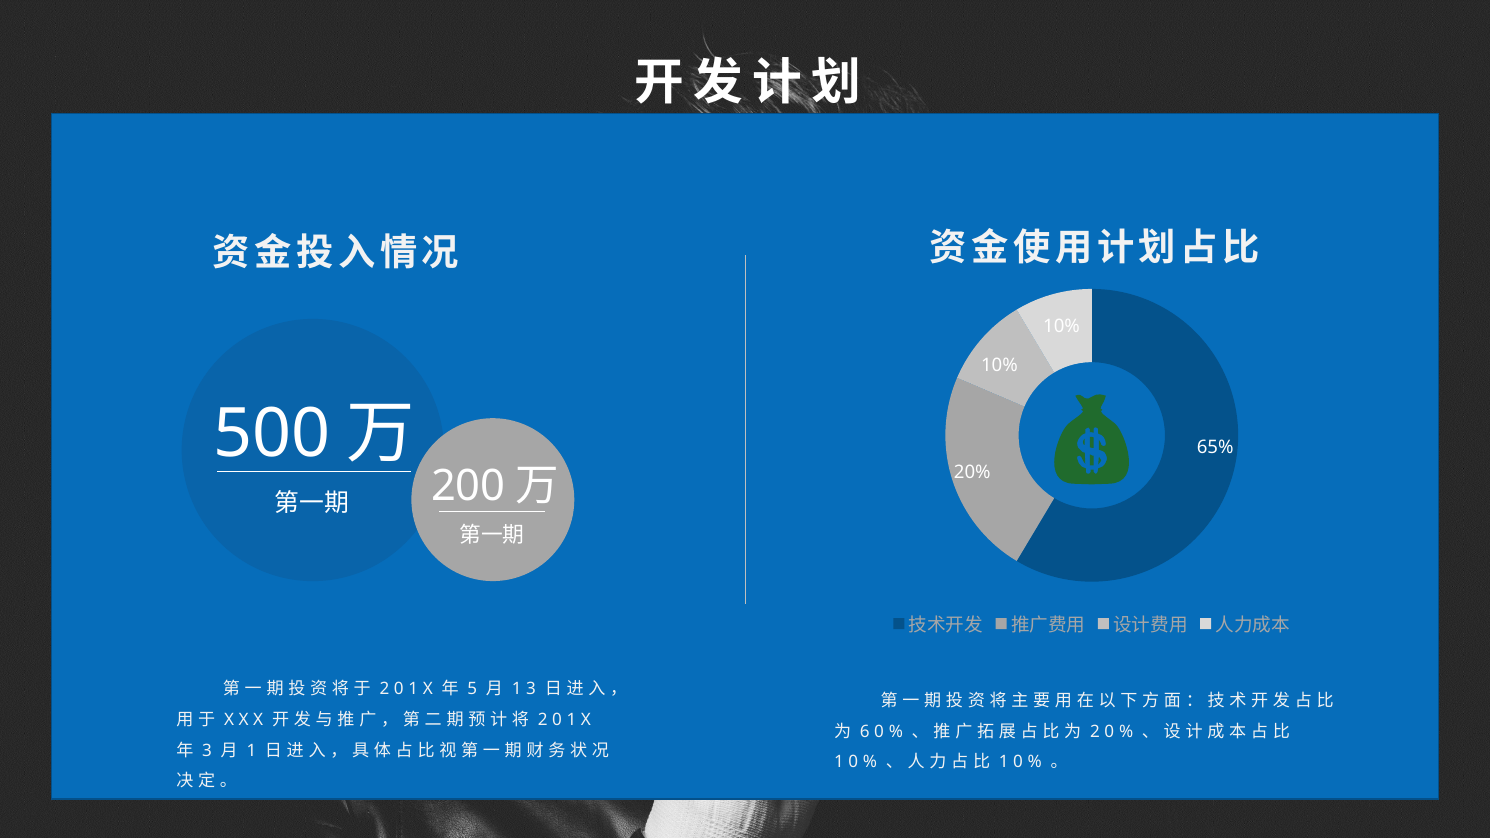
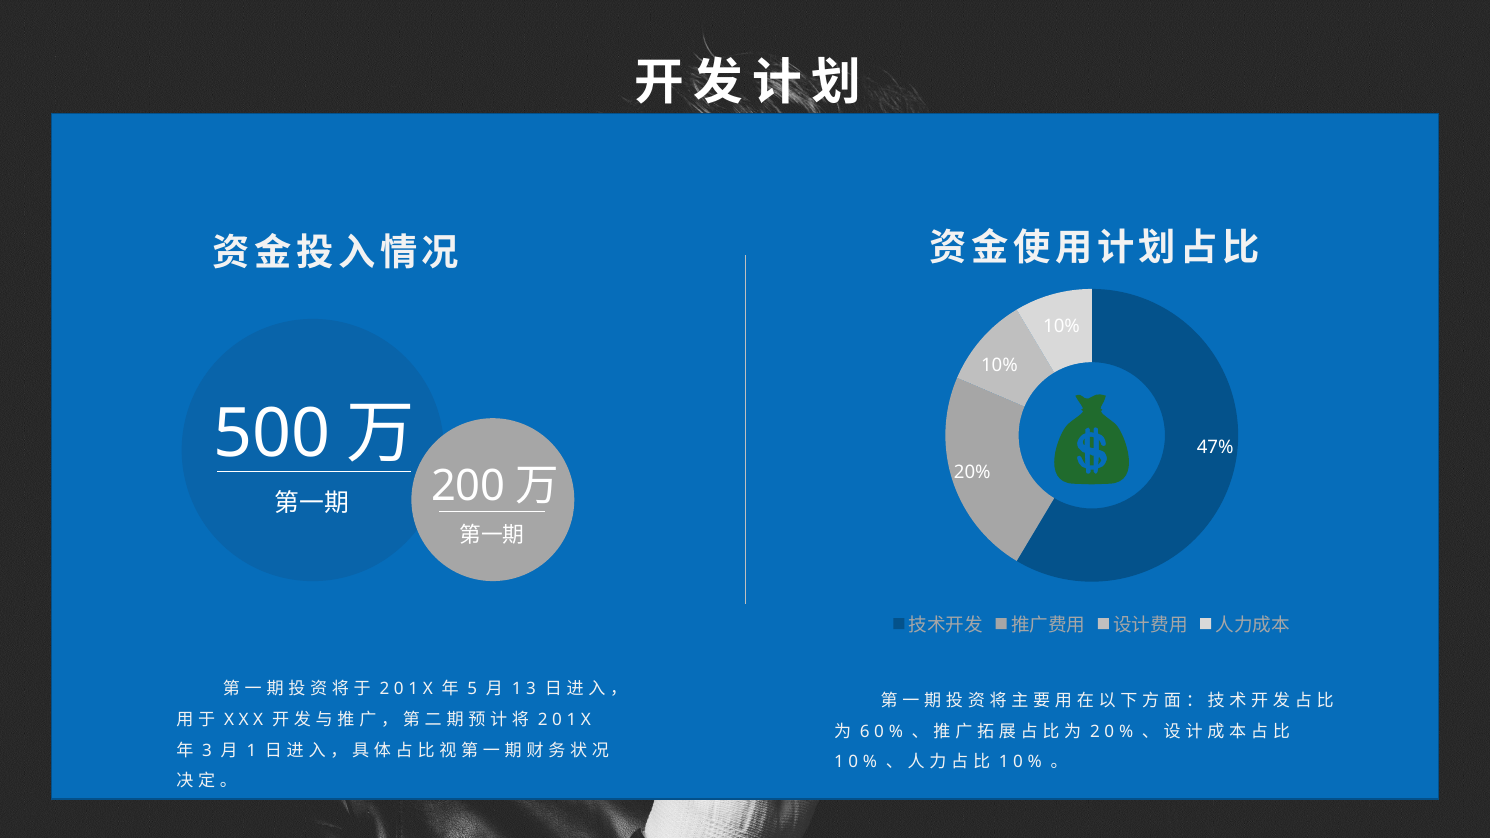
65%: 65% -> 47% (1215, 447)
